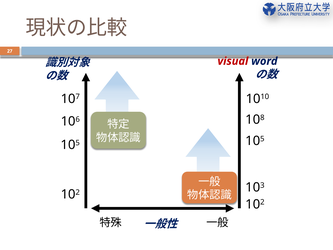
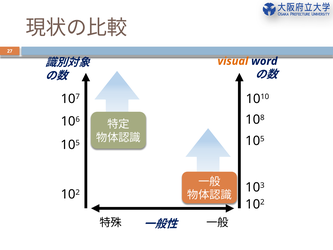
visual colour: red -> orange (233, 61)
